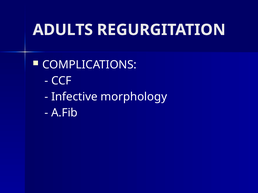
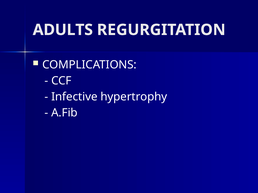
morphology: morphology -> hypertrophy (134, 97)
